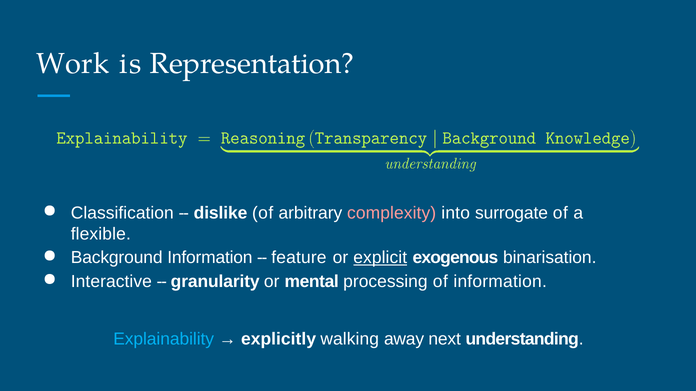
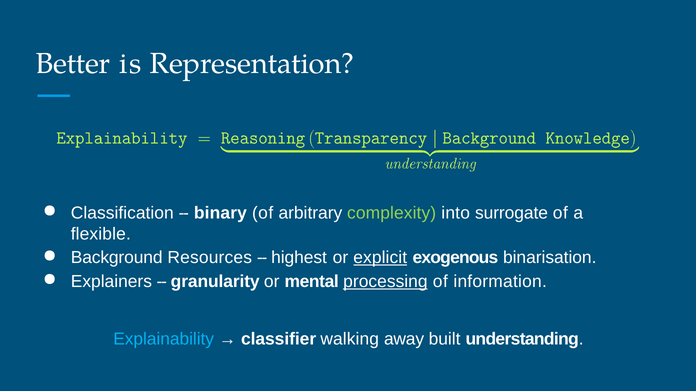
Work: Work -> Better (73, 64)
dislike: dislike -> binary (220, 213)
complexity colour: pink -> light green (392, 213)
Background Information: Information -> Resources (210, 258)
feature: feature -> highest (299, 258)
Interactive: Interactive -> Explainers (111, 282)
processing underline: none -> present (385, 282)
explicitly: explicitly -> classiﬁer (279, 339)
next: next -> built (445, 339)
